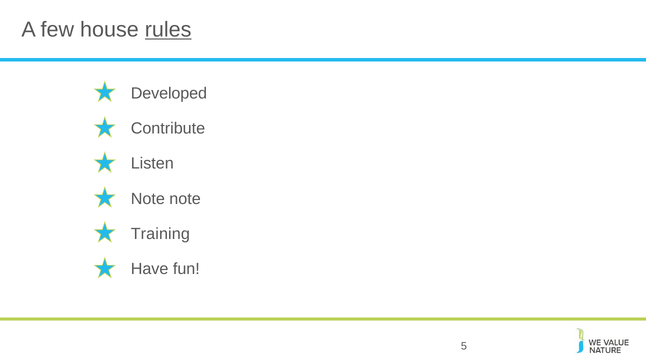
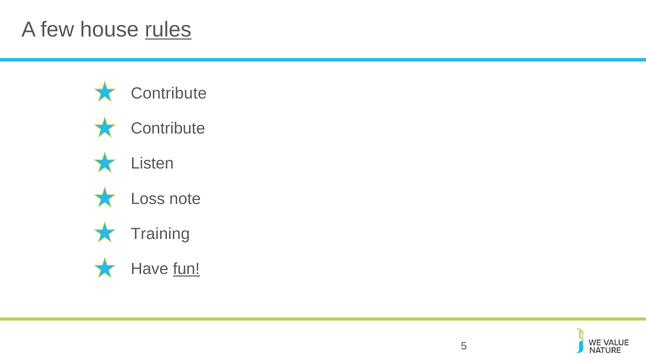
Developed: Developed -> Contribute (169, 93)
Note: Note -> Loss (148, 199)
fun underline: none -> present (186, 269)
